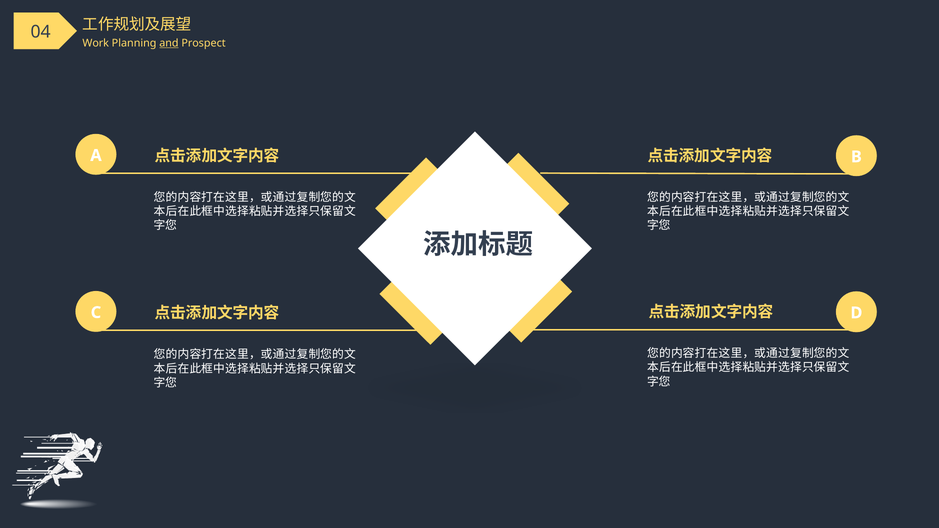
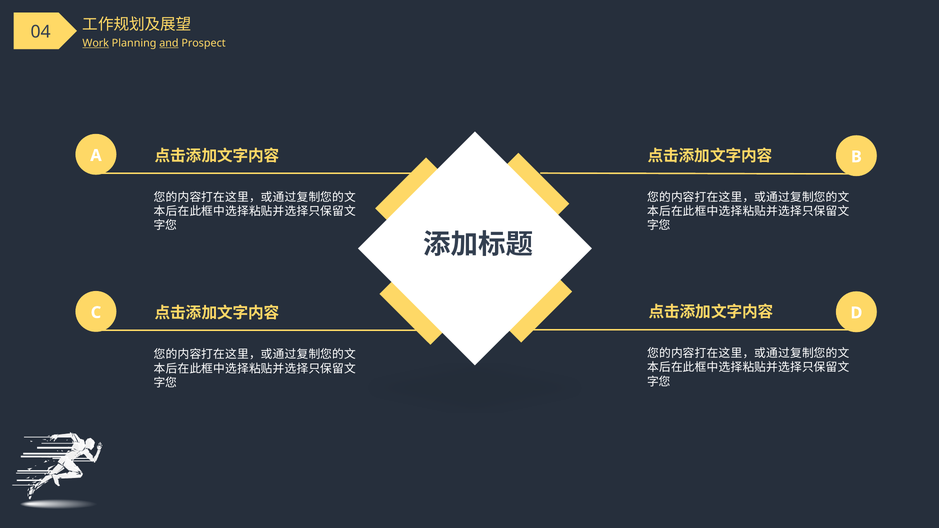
Work underline: none -> present (96, 43)
